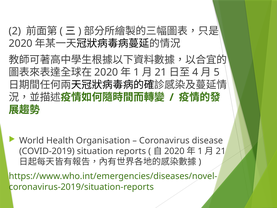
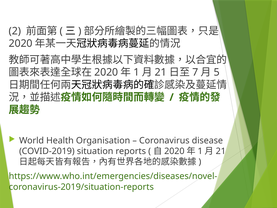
4: 4 -> 7 (195, 72)
